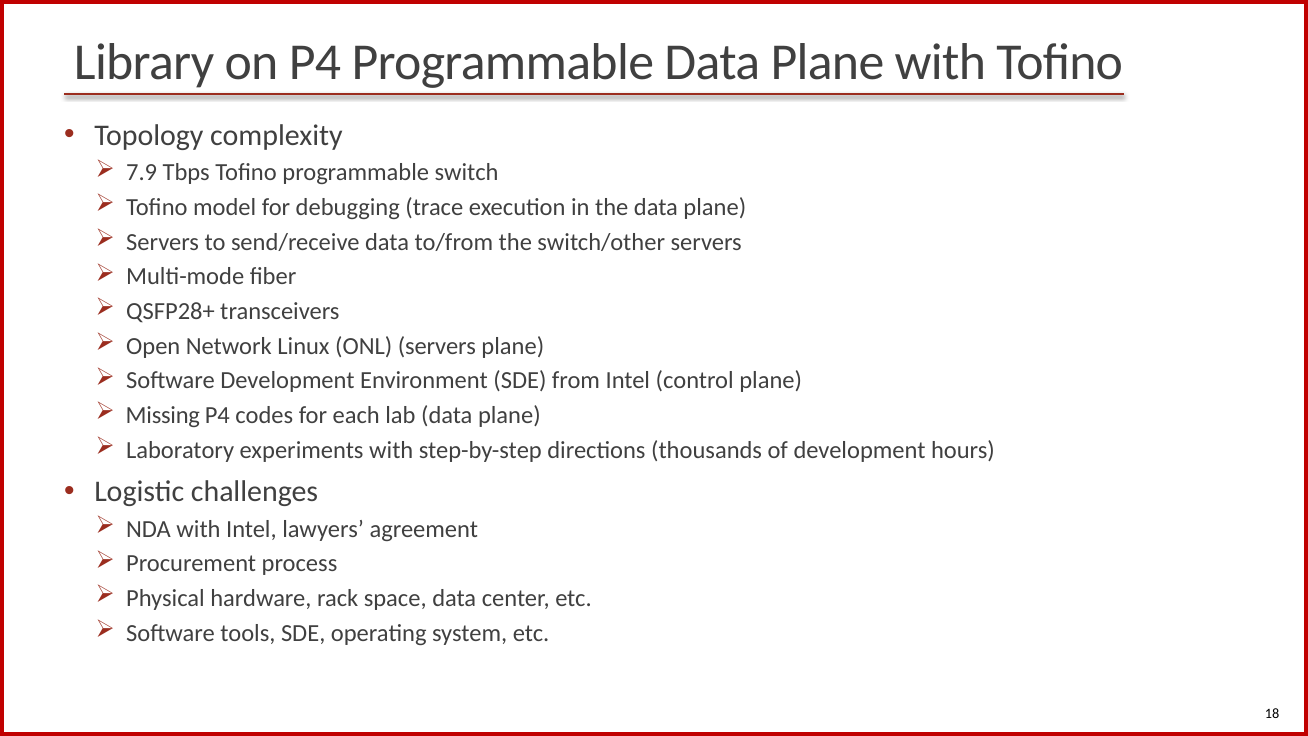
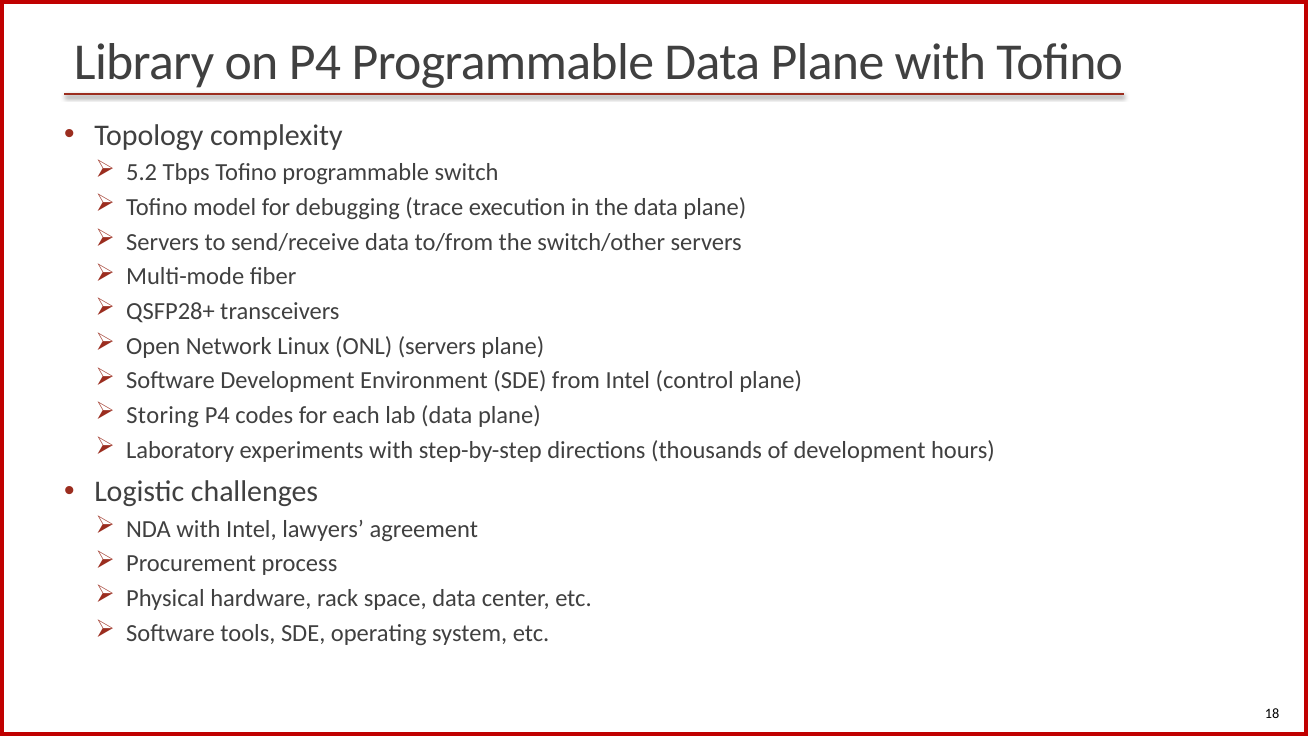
7.9: 7.9 -> 5.2 (142, 173)
Missing: Missing -> Storing (163, 415)
